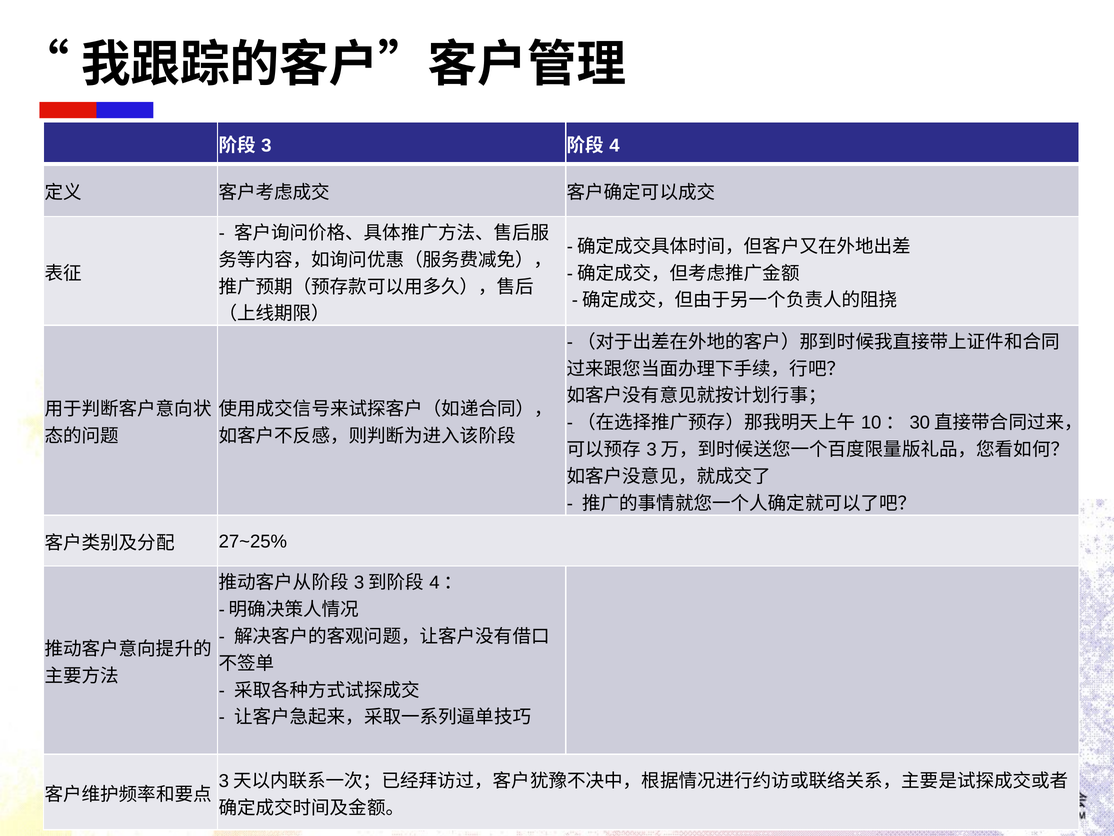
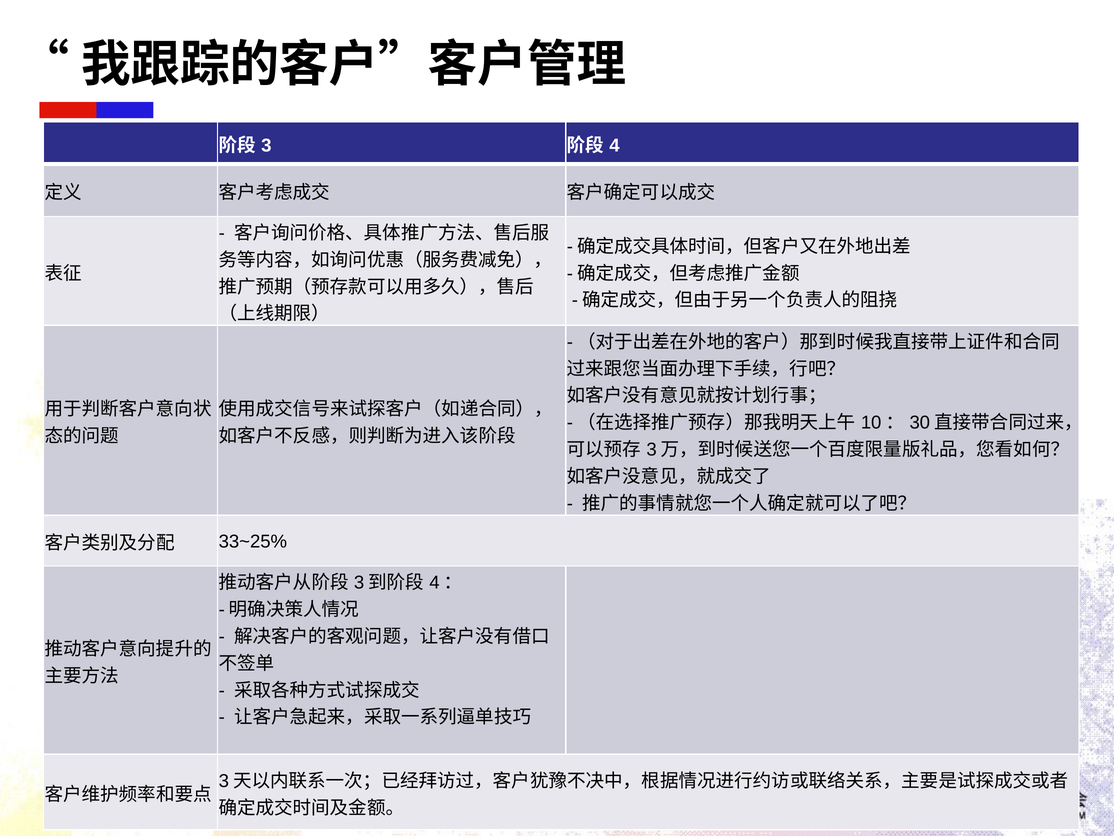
27~25%: 27~25% -> 33~25% (253, 541)
